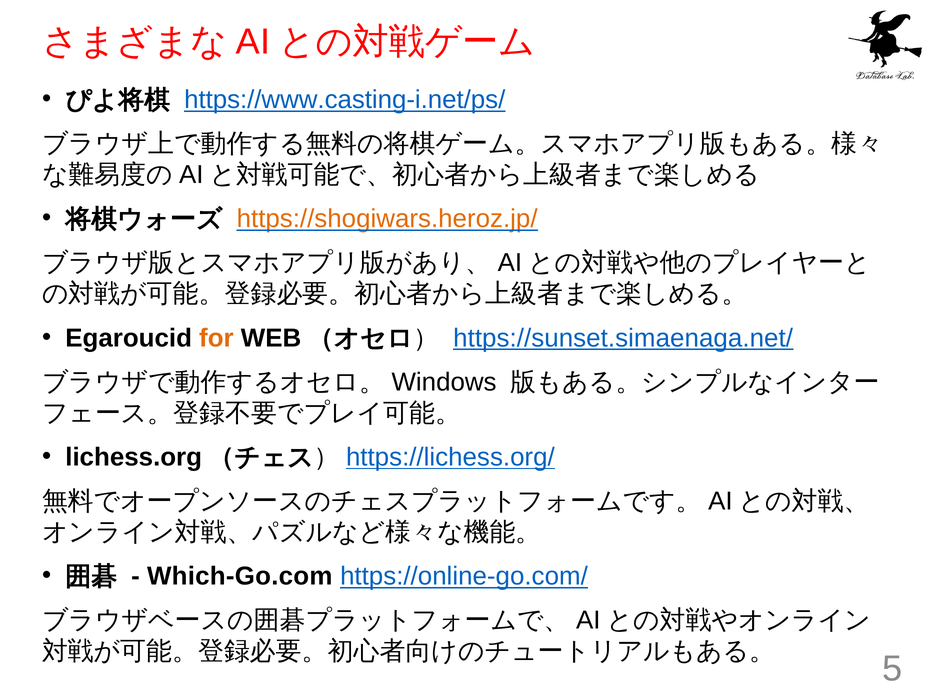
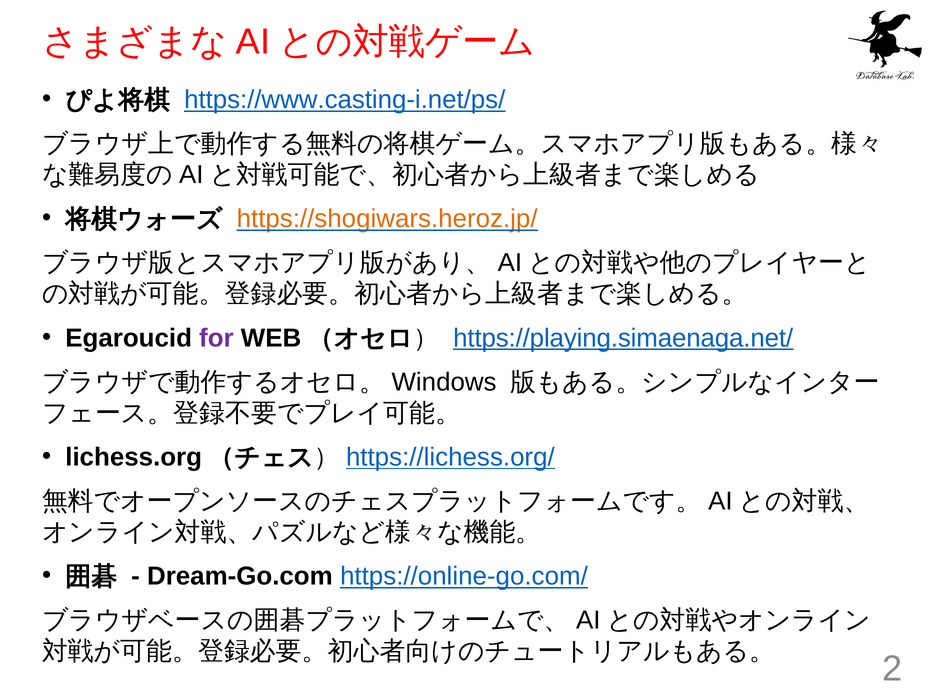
for colour: orange -> purple (216, 338)
https://sunset.simaenaga.net/: https://sunset.simaenaga.net/ -> https://playing.simaenaga.net/ (623, 338)
Which-Go.com: Which-Go.com -> Dream-Go.com (240, 576)
5: 5 -> 2 (892, 669)
